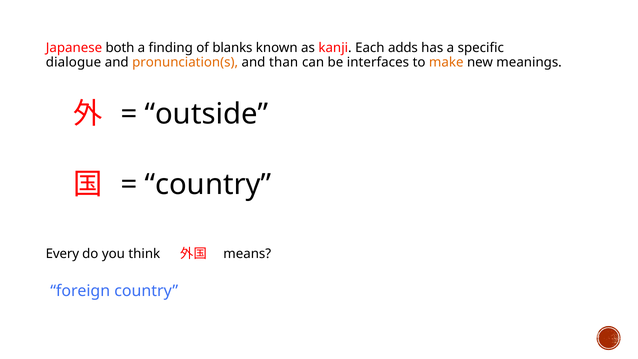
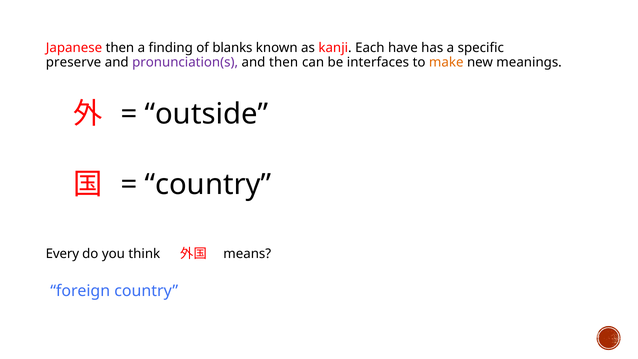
Japanese both: both -> then (120, 48)
adds: adds -> have (403, 48)
dialogue: dialogue -> preserve (74, 62)
pronunciation(s colour: orange -> purple (185, 62)
and than: than -> then (284, 62)
